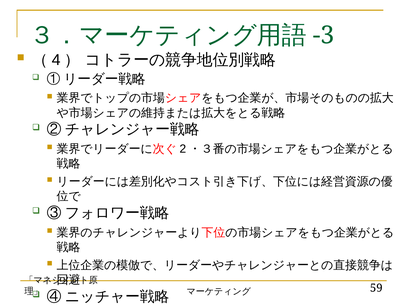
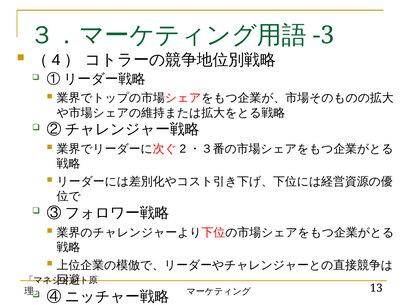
59: 59 -> 13 (376, 288)
